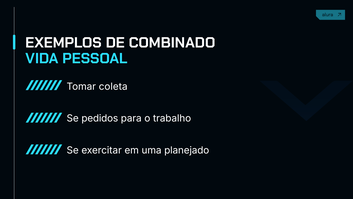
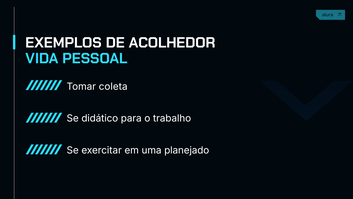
COMBINADO: COMBINADO -> ACOLHEDOR (172, 43)
pedidos: pedidos -> didático (100, 118)
